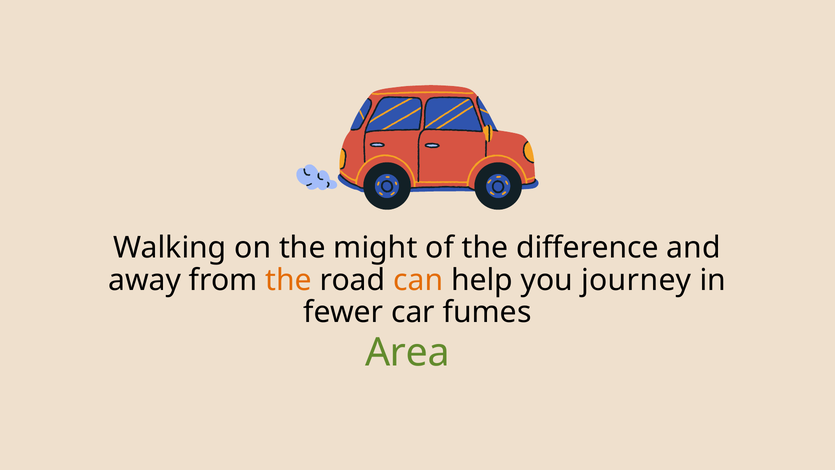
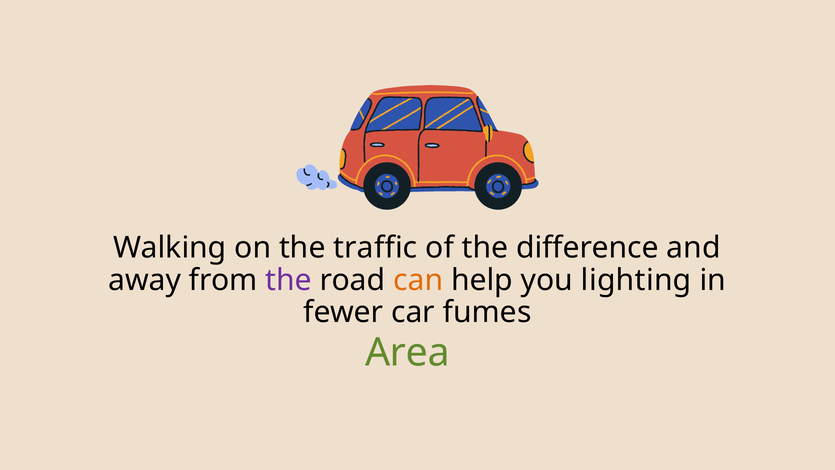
might: might -> traffic (375, 248)
the colour: orange -> purple (289, 280)
journey: journey -> lighting (636, 280)
